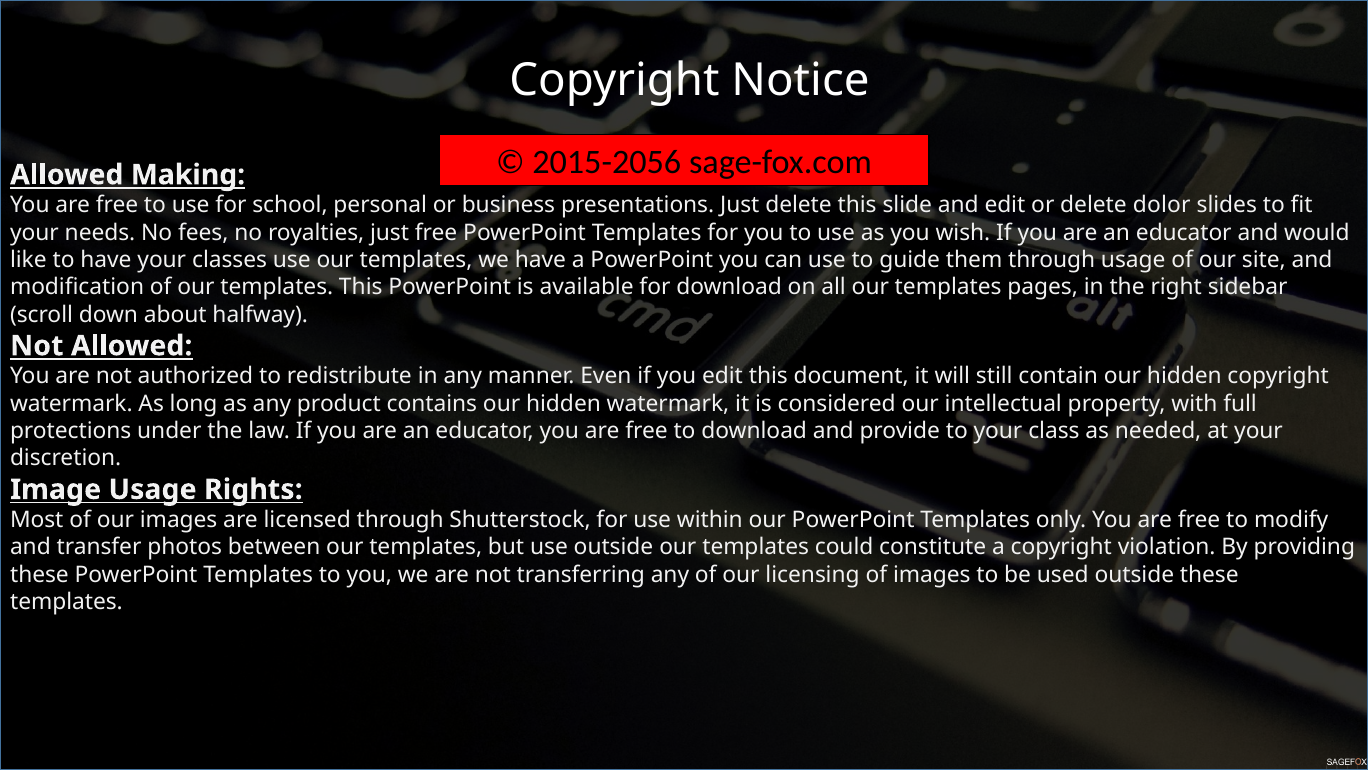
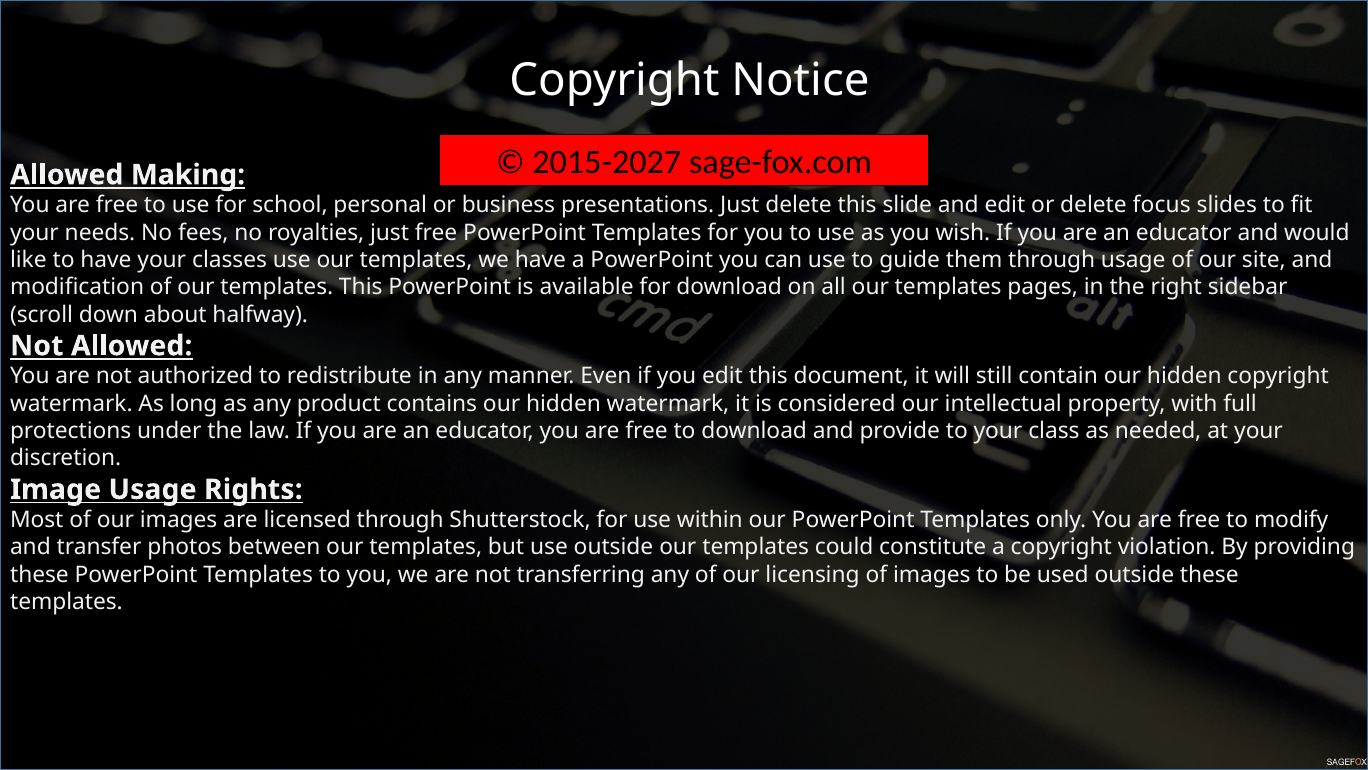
2015-2056: 2015-2056 -> 2015-2027 (607, 162)
dolor: dolor -> focus (1162, 205)
